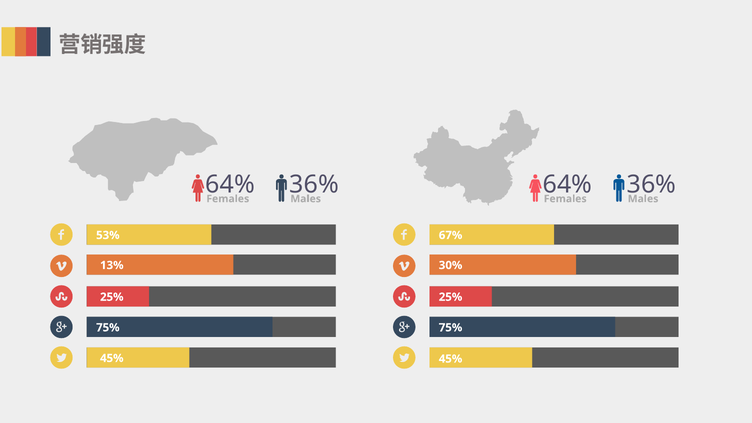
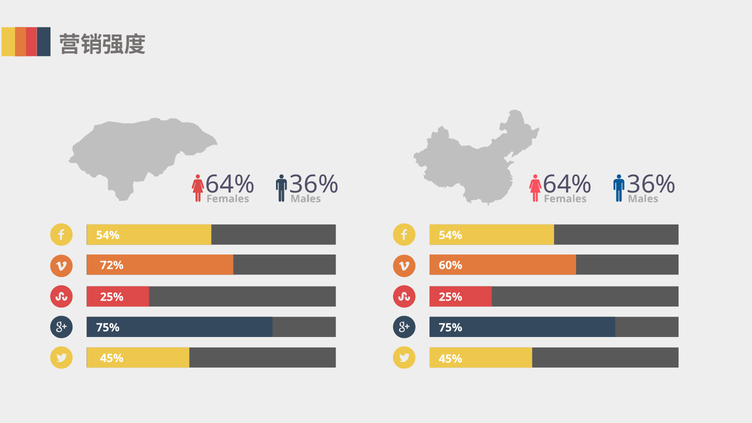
53%: 53% -> 54% (108, 235)
67%: 67% -> 54% (451, 235)
13%: 13% -> 72% (112, 265)
30%: 30% -> 60% (451, 265)
